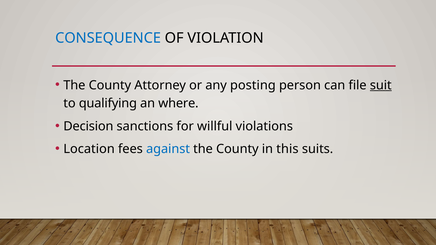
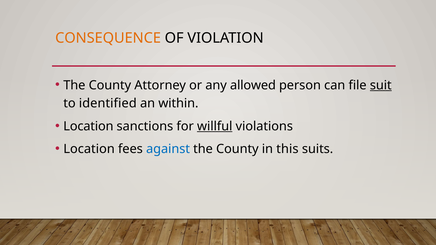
CONSEQUENCE colour: blue -> orange (108, 38)
posting: posting -> allowed (253, 85)
qualifying: qualifying -> identified (108, 104)
where: where -> within (178, 104)
Decision: Decision -> Location (88, 126)
willful underline: none -> present (215, 126)
